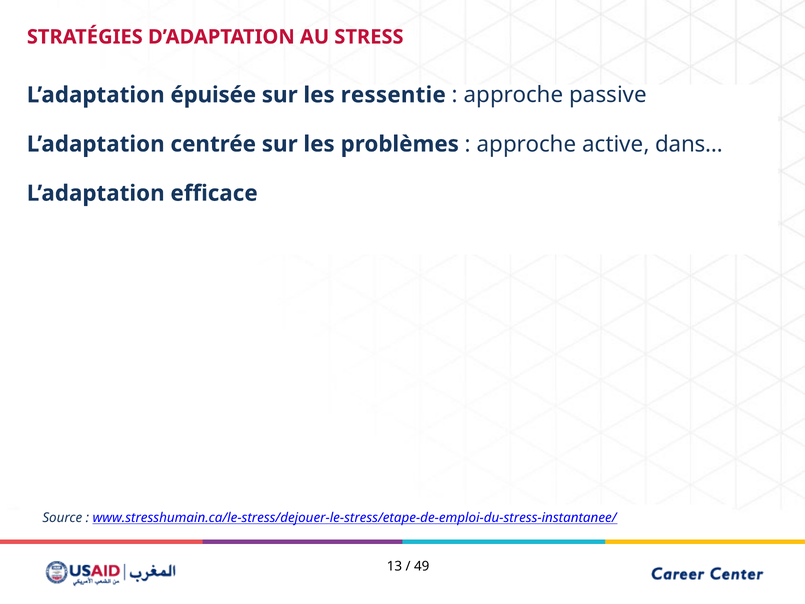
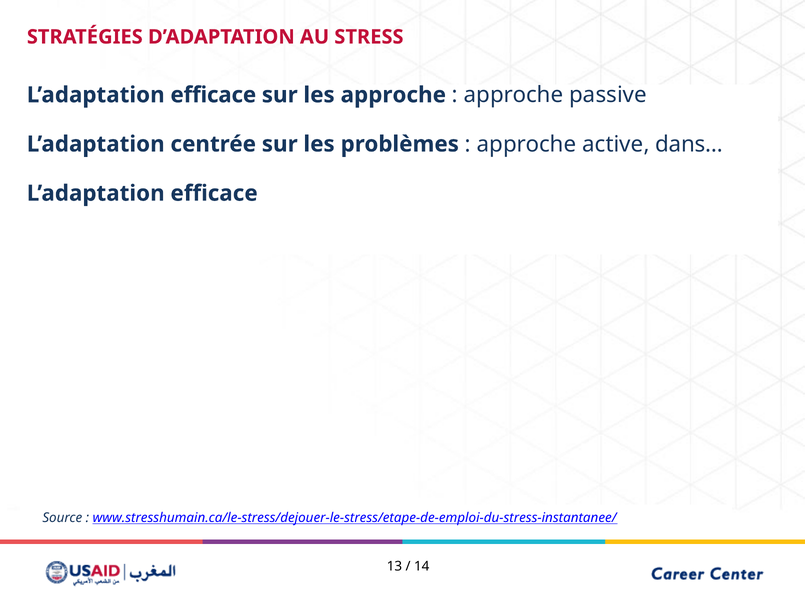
épuisée: épuisée -> efficace (213, 95)
les ressentie: ressentie -> approche (393, 95)
49: 49 -> 14 (422, 566)
